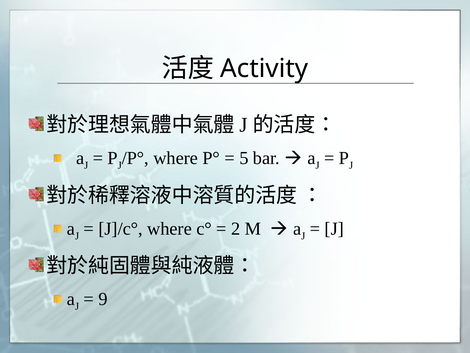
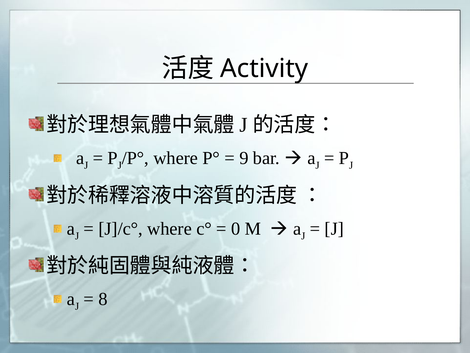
5: 5 -> 9 (244, 158)
2: 2 -> 0 (236, 228)
9: 9 -> 8 (103, 299)
